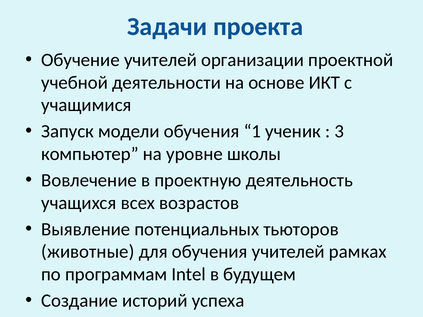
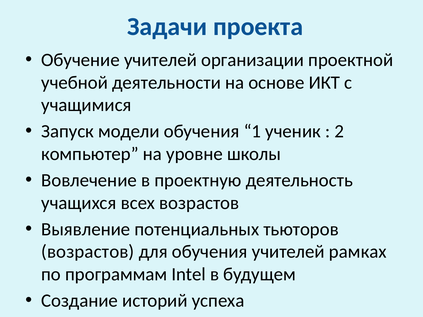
3: 3 -> 2 (339, 132)
животные: животные -> возрастов (88, 252)
